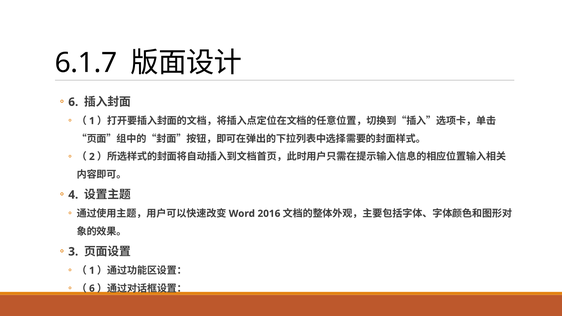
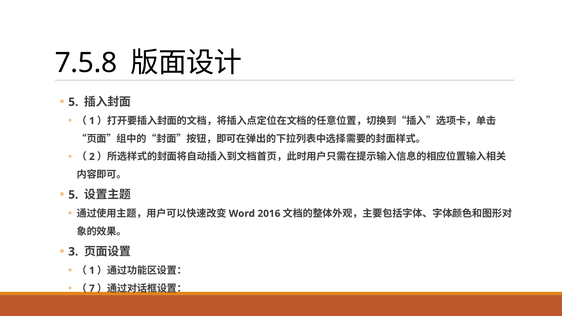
6.1.7: 6.1.7 -> 7.5.8 (86, 63)
6: 6 -> 5 (73, 102)
4: 4 -> 5 (73, 195)
6: 6 -> 7 (92, 289)
